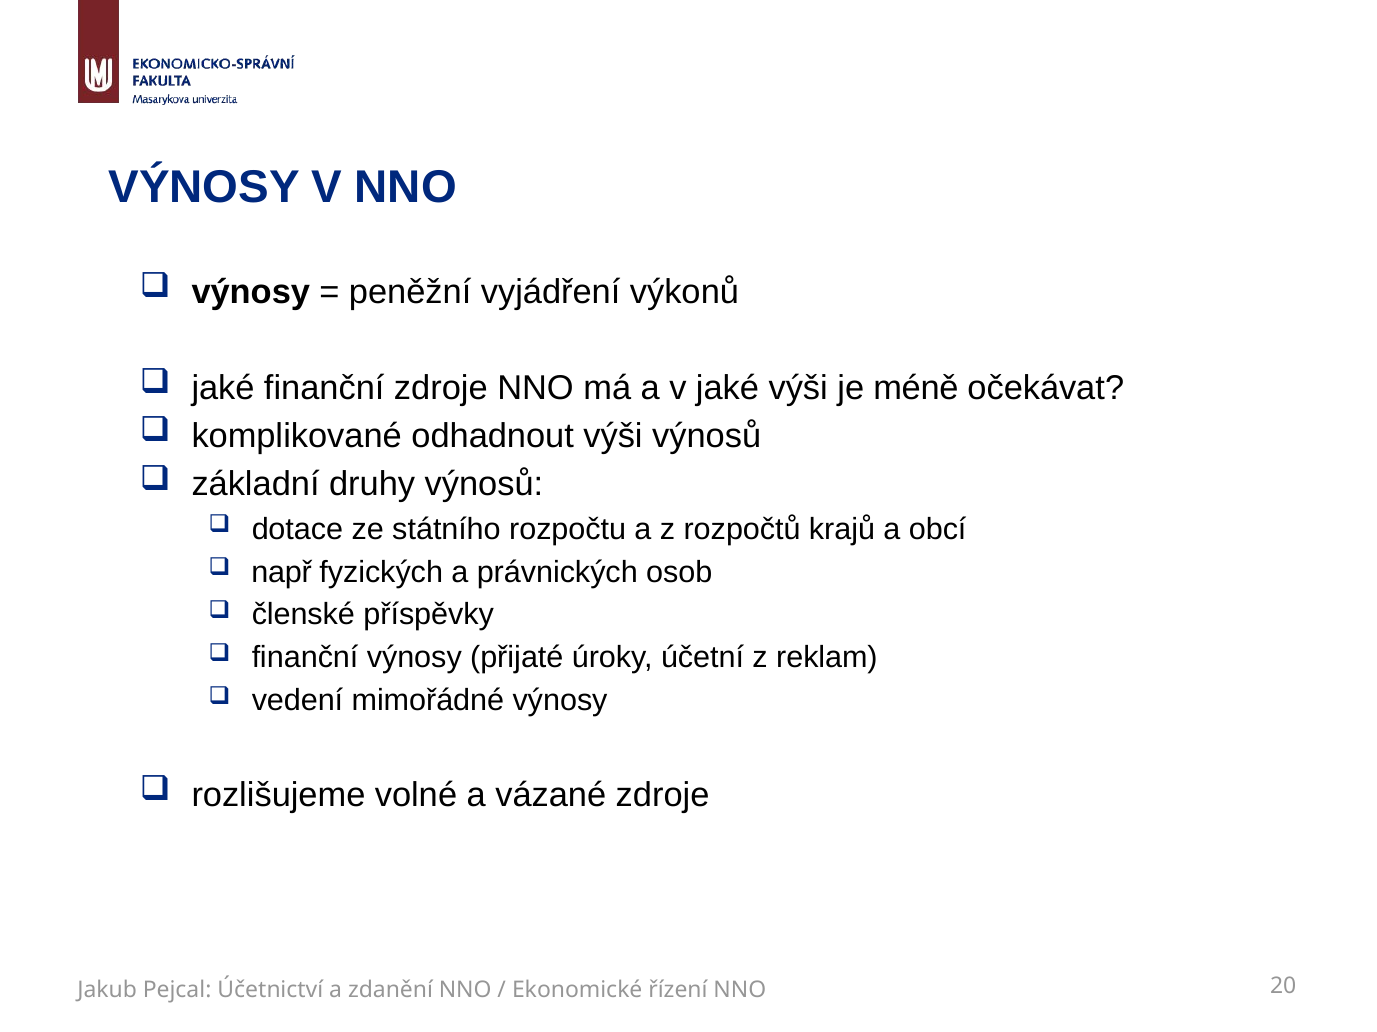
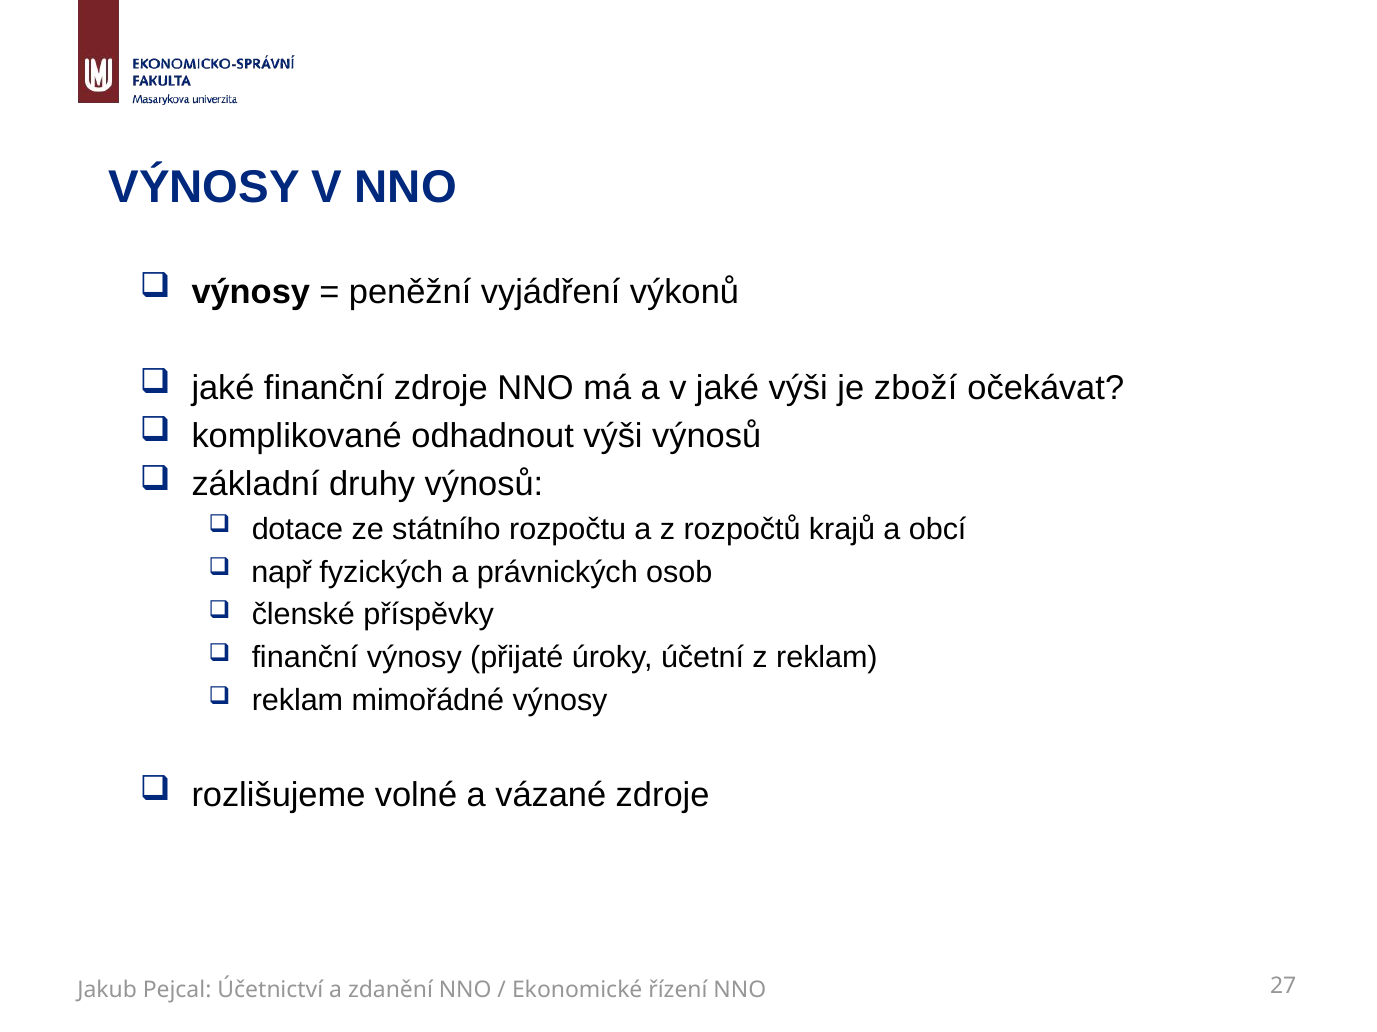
méně: méně -> zboží (916, 388)
vedení: vedení -> reklam (297, 701)
20: 20 -> 27 (1283, 987)
